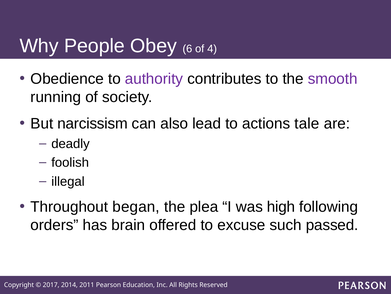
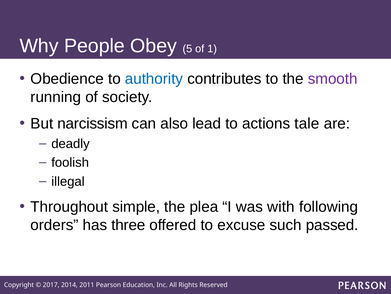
6: 6 -> 5 (187, 49)
4: 4 -> 1 (212, 49)
authority colour: purple -> blue (154, 79)
began: began -> simple (136, 206)
high: high -> with (281, 206)
brain: brain -> three (128, 225)
